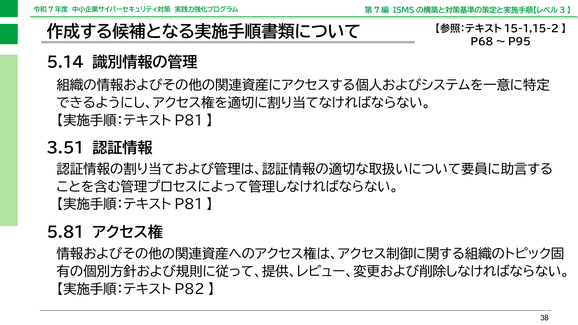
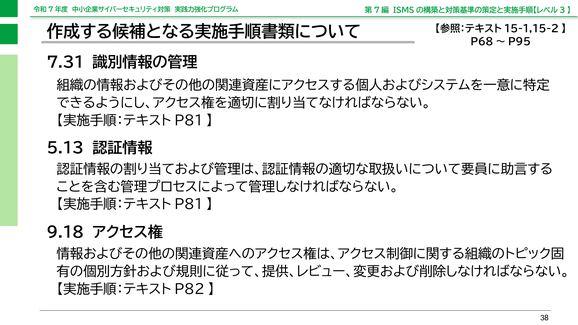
5.14: 5.14 -> 7.31 (65, 62)
3.51: 3.51 -> 5.13 (65, 148)
5.81: 5.81 -> 9.18 (65, 233)
